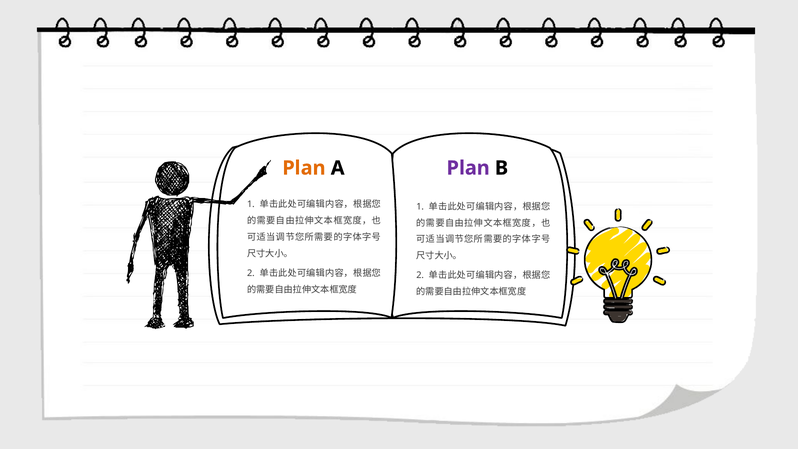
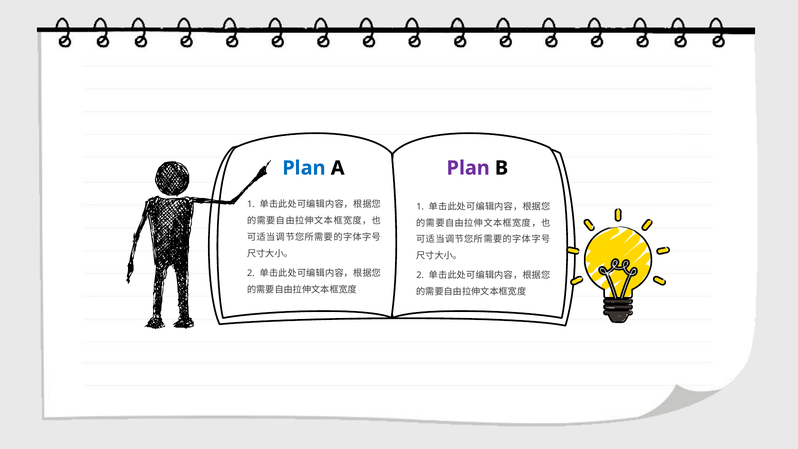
Plan colour: orange -> blue (304, 168)
